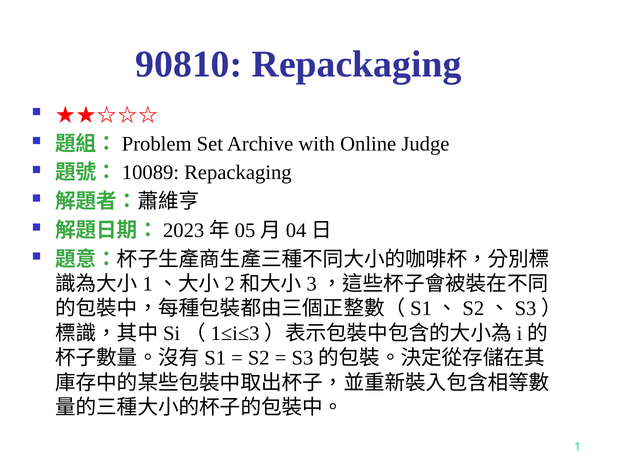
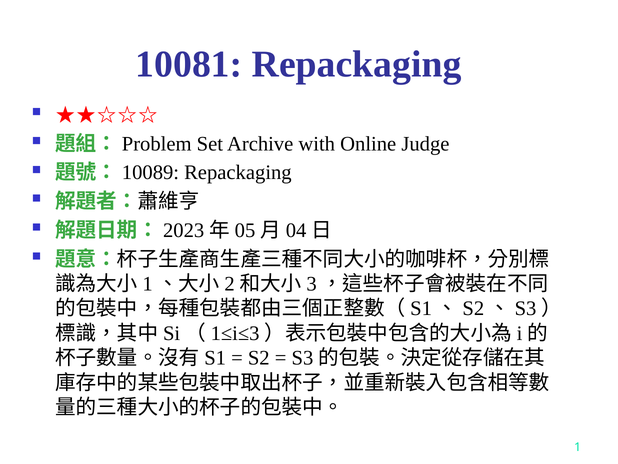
90810: 90810 -> 10081 (189, 64)
